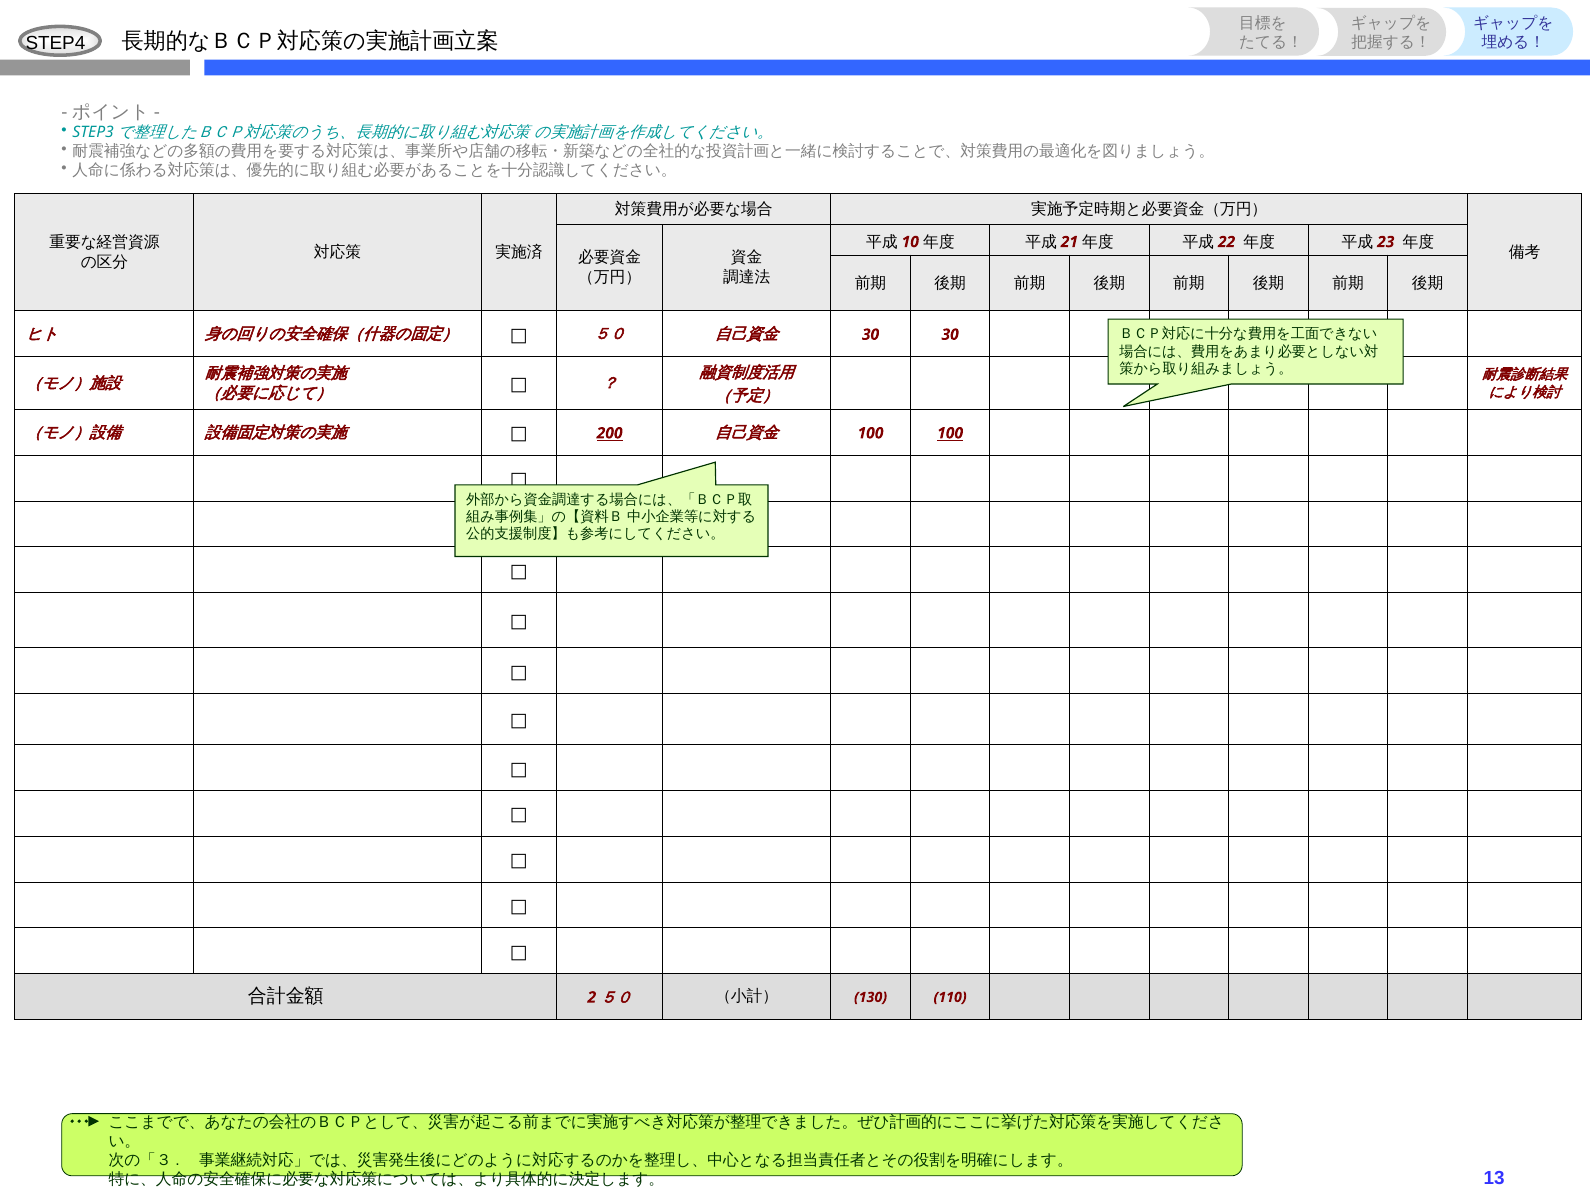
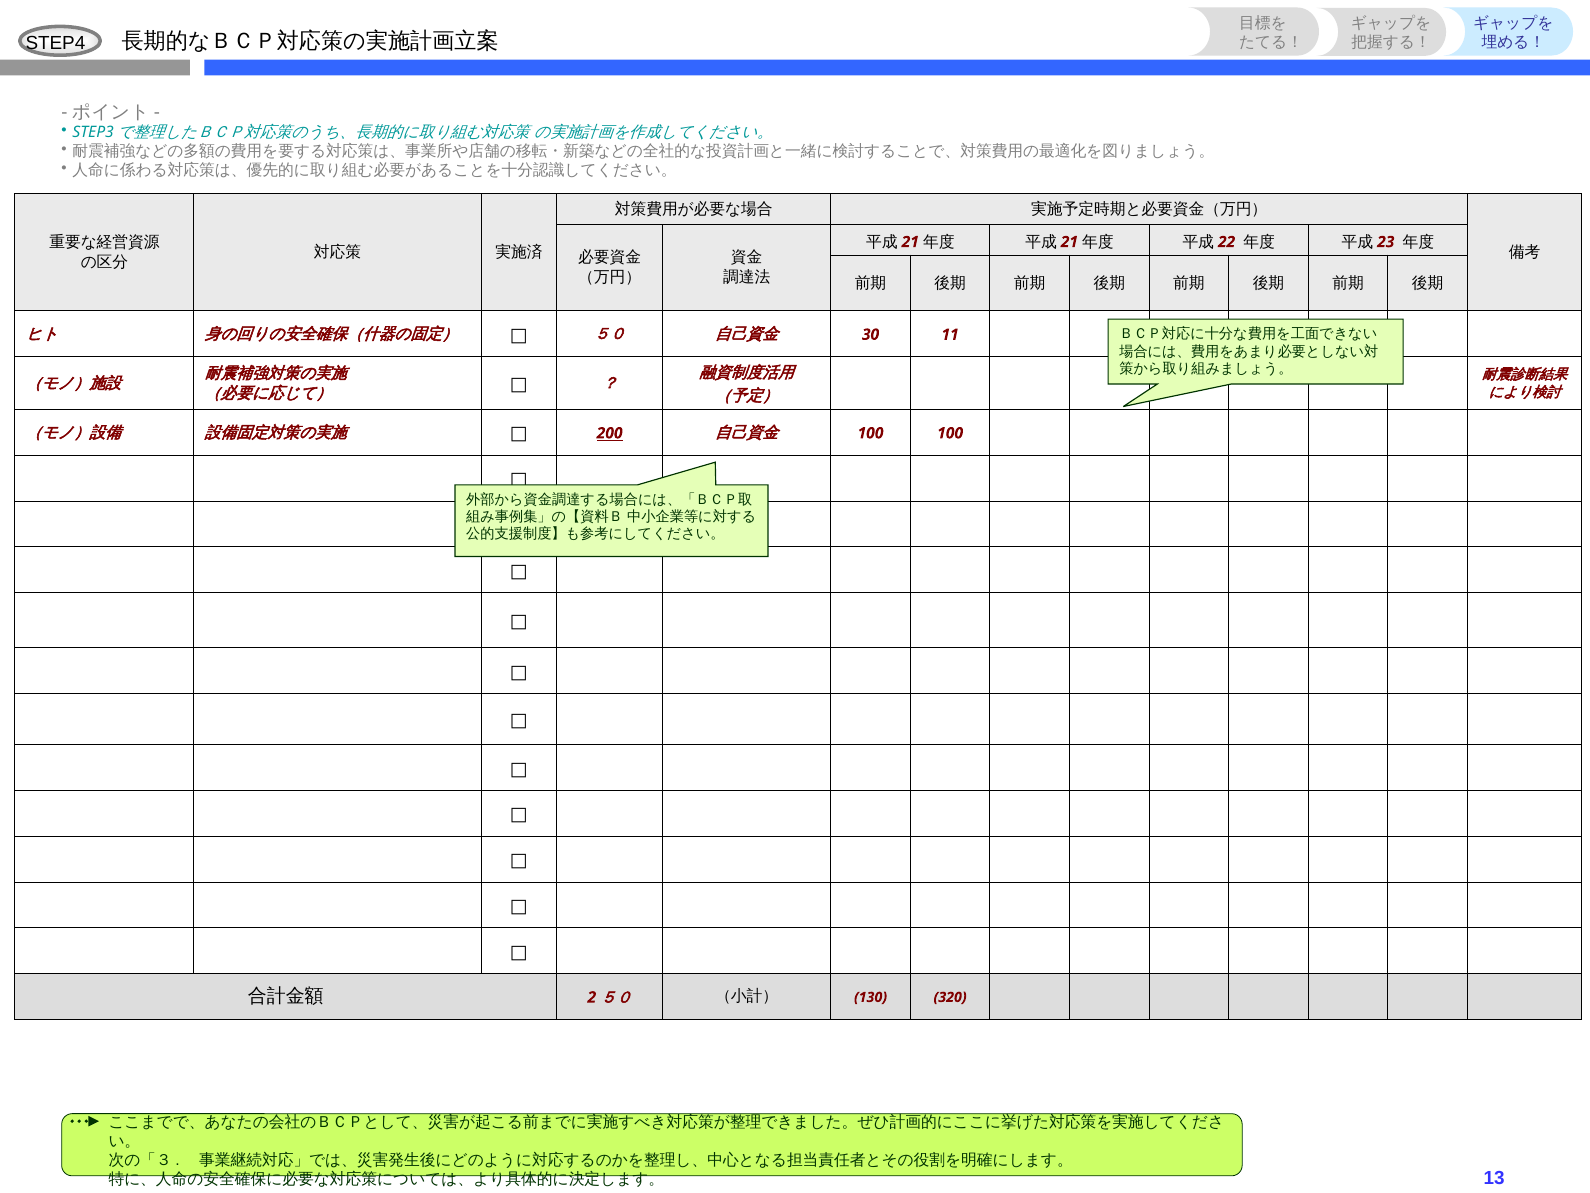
10: 10 -> 21 (910, 242)
30 30: 30 -> 11 (950, 334)
100 underline: present -> none (950, 433)
110: 110 -> 320 (950, 997)
